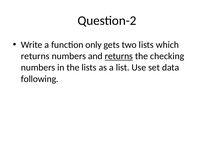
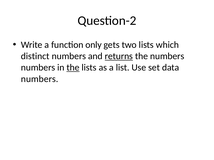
returns: returns -> distinct (35, 56)
the checking: checking -> numbers (167, 56)
the underline: none -> present (73, 68)
following: following -> numbers (40, 79)
